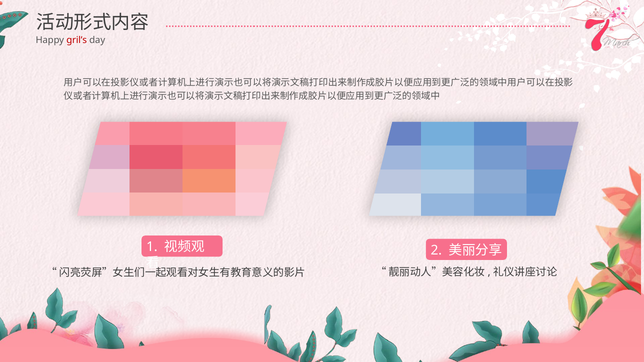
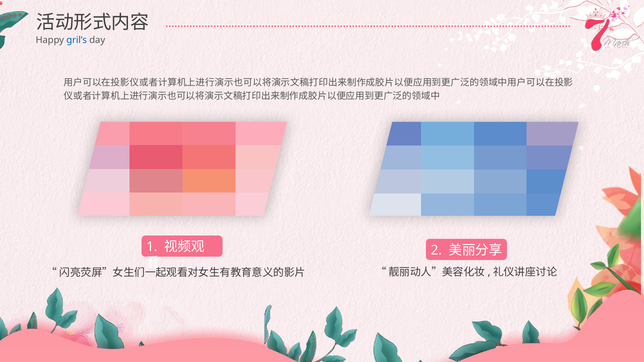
gril’s colour: red -> blue (77, 40)
